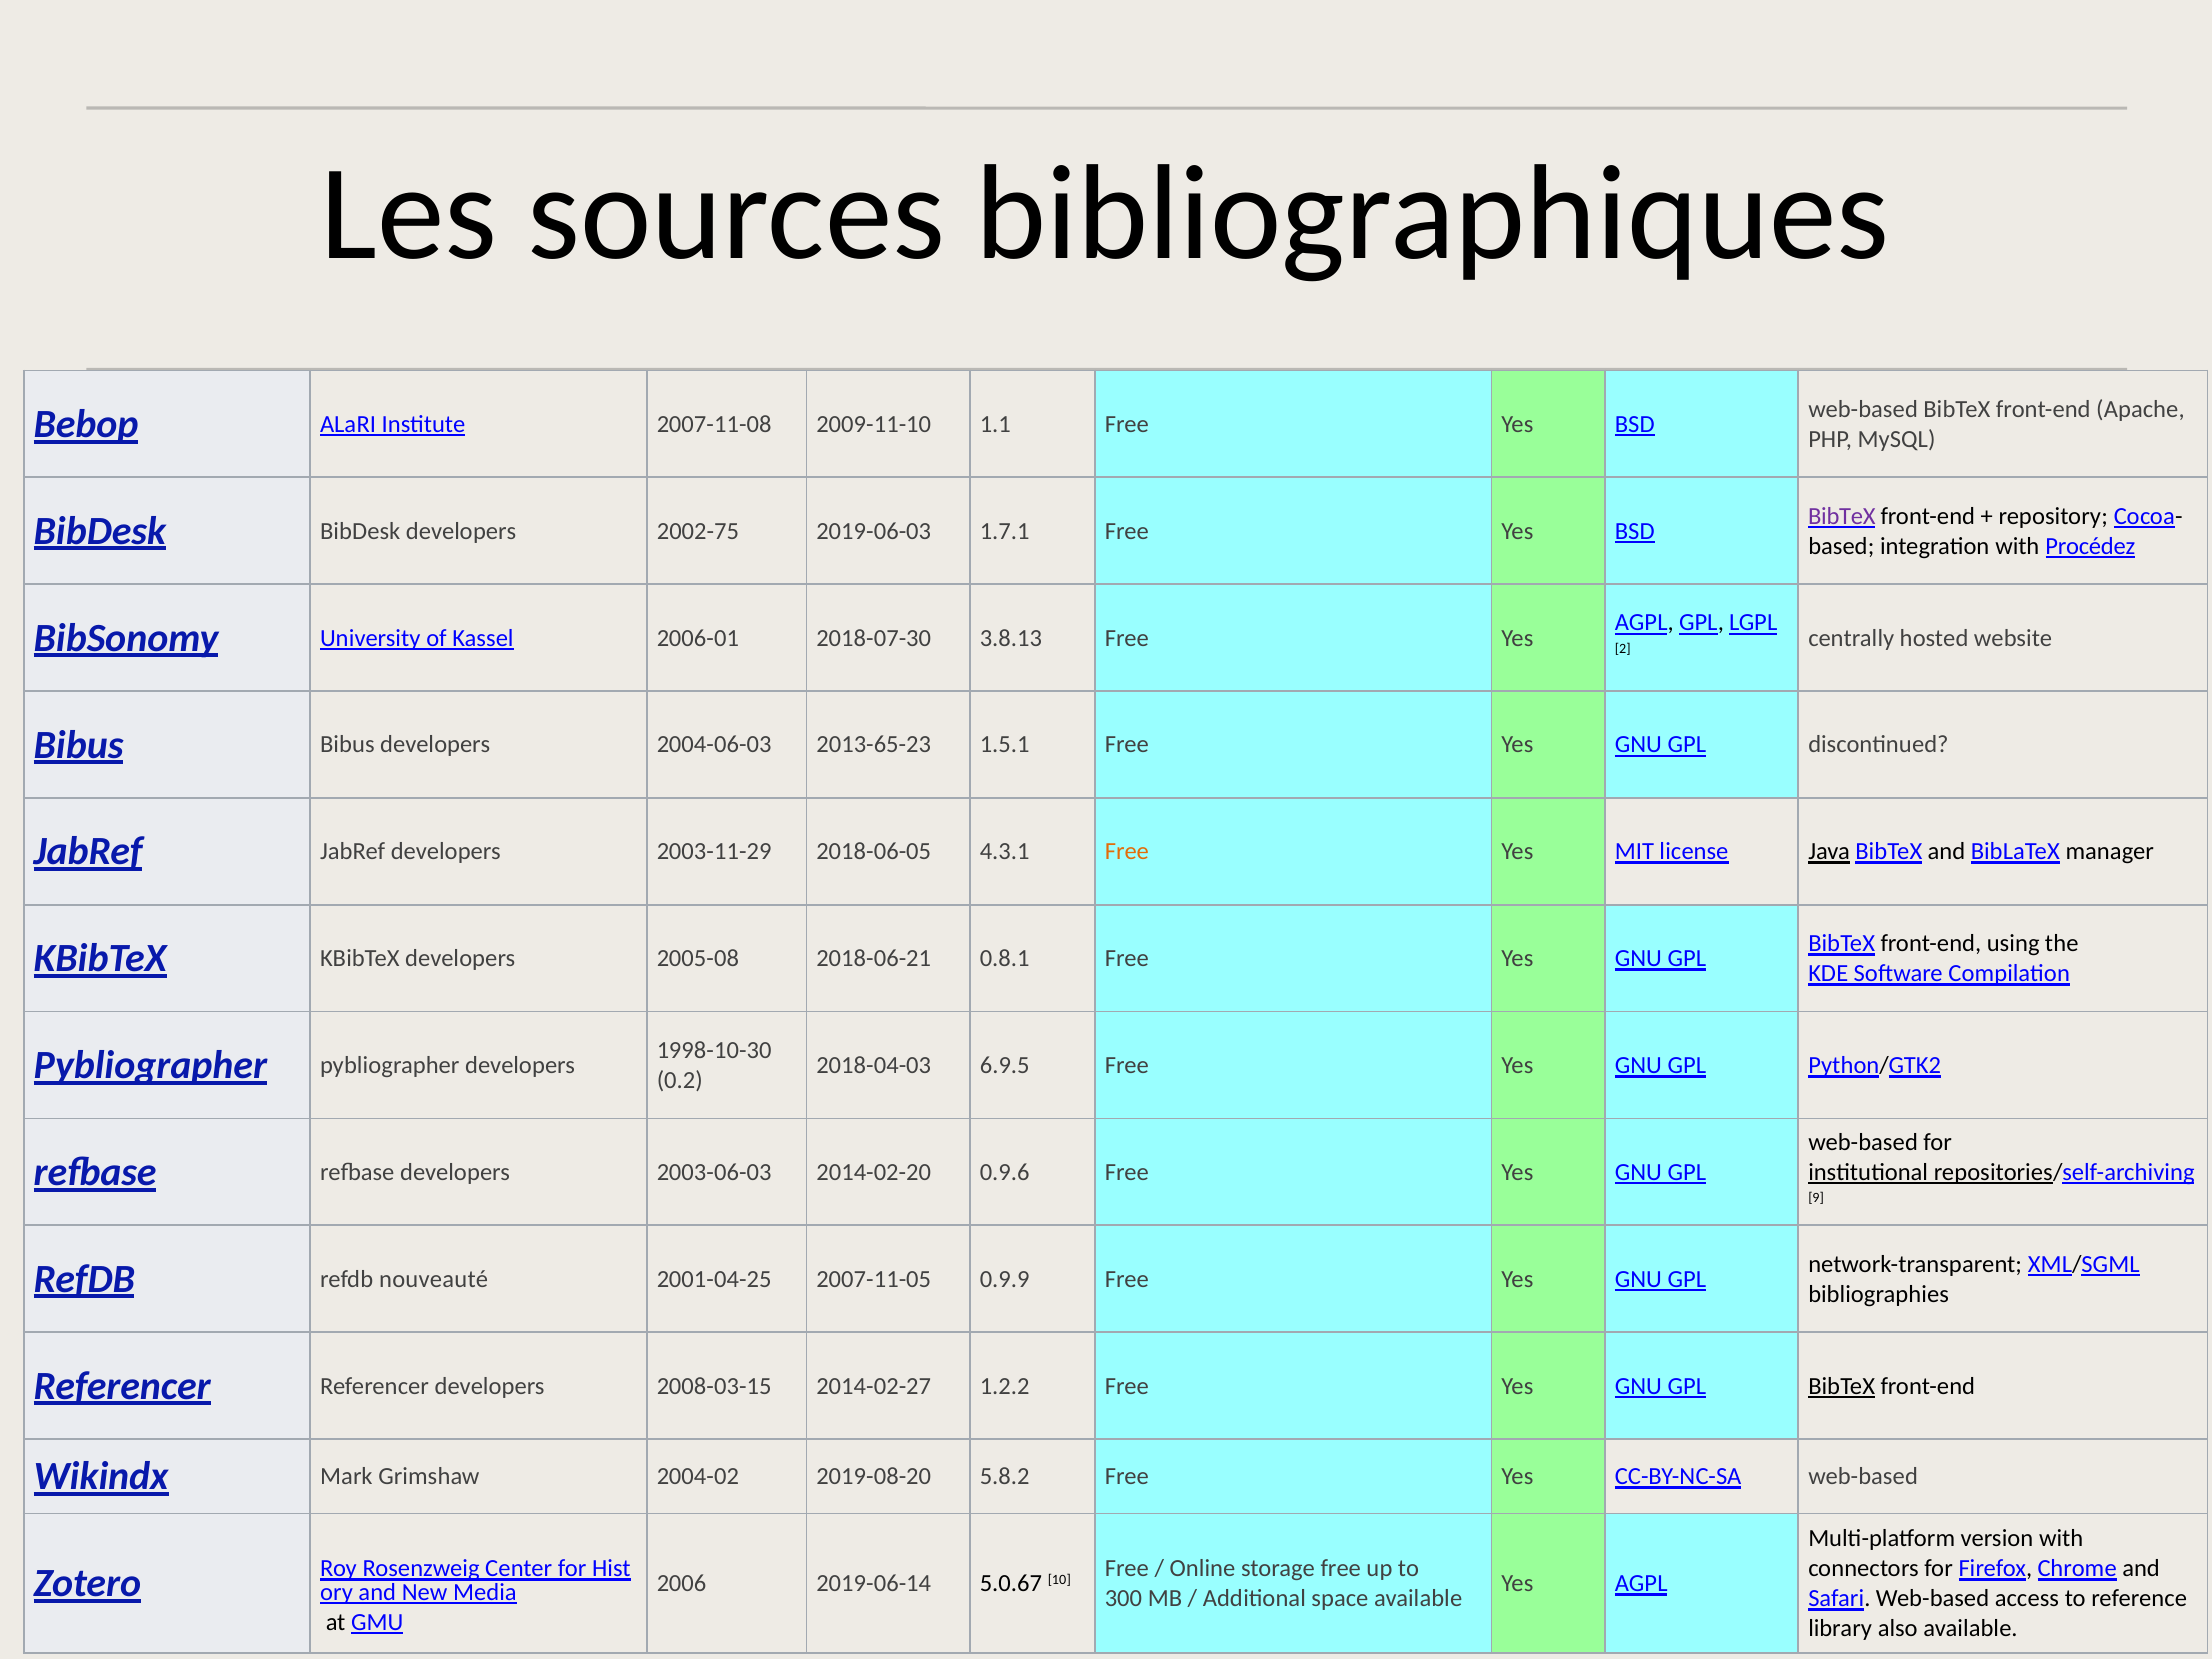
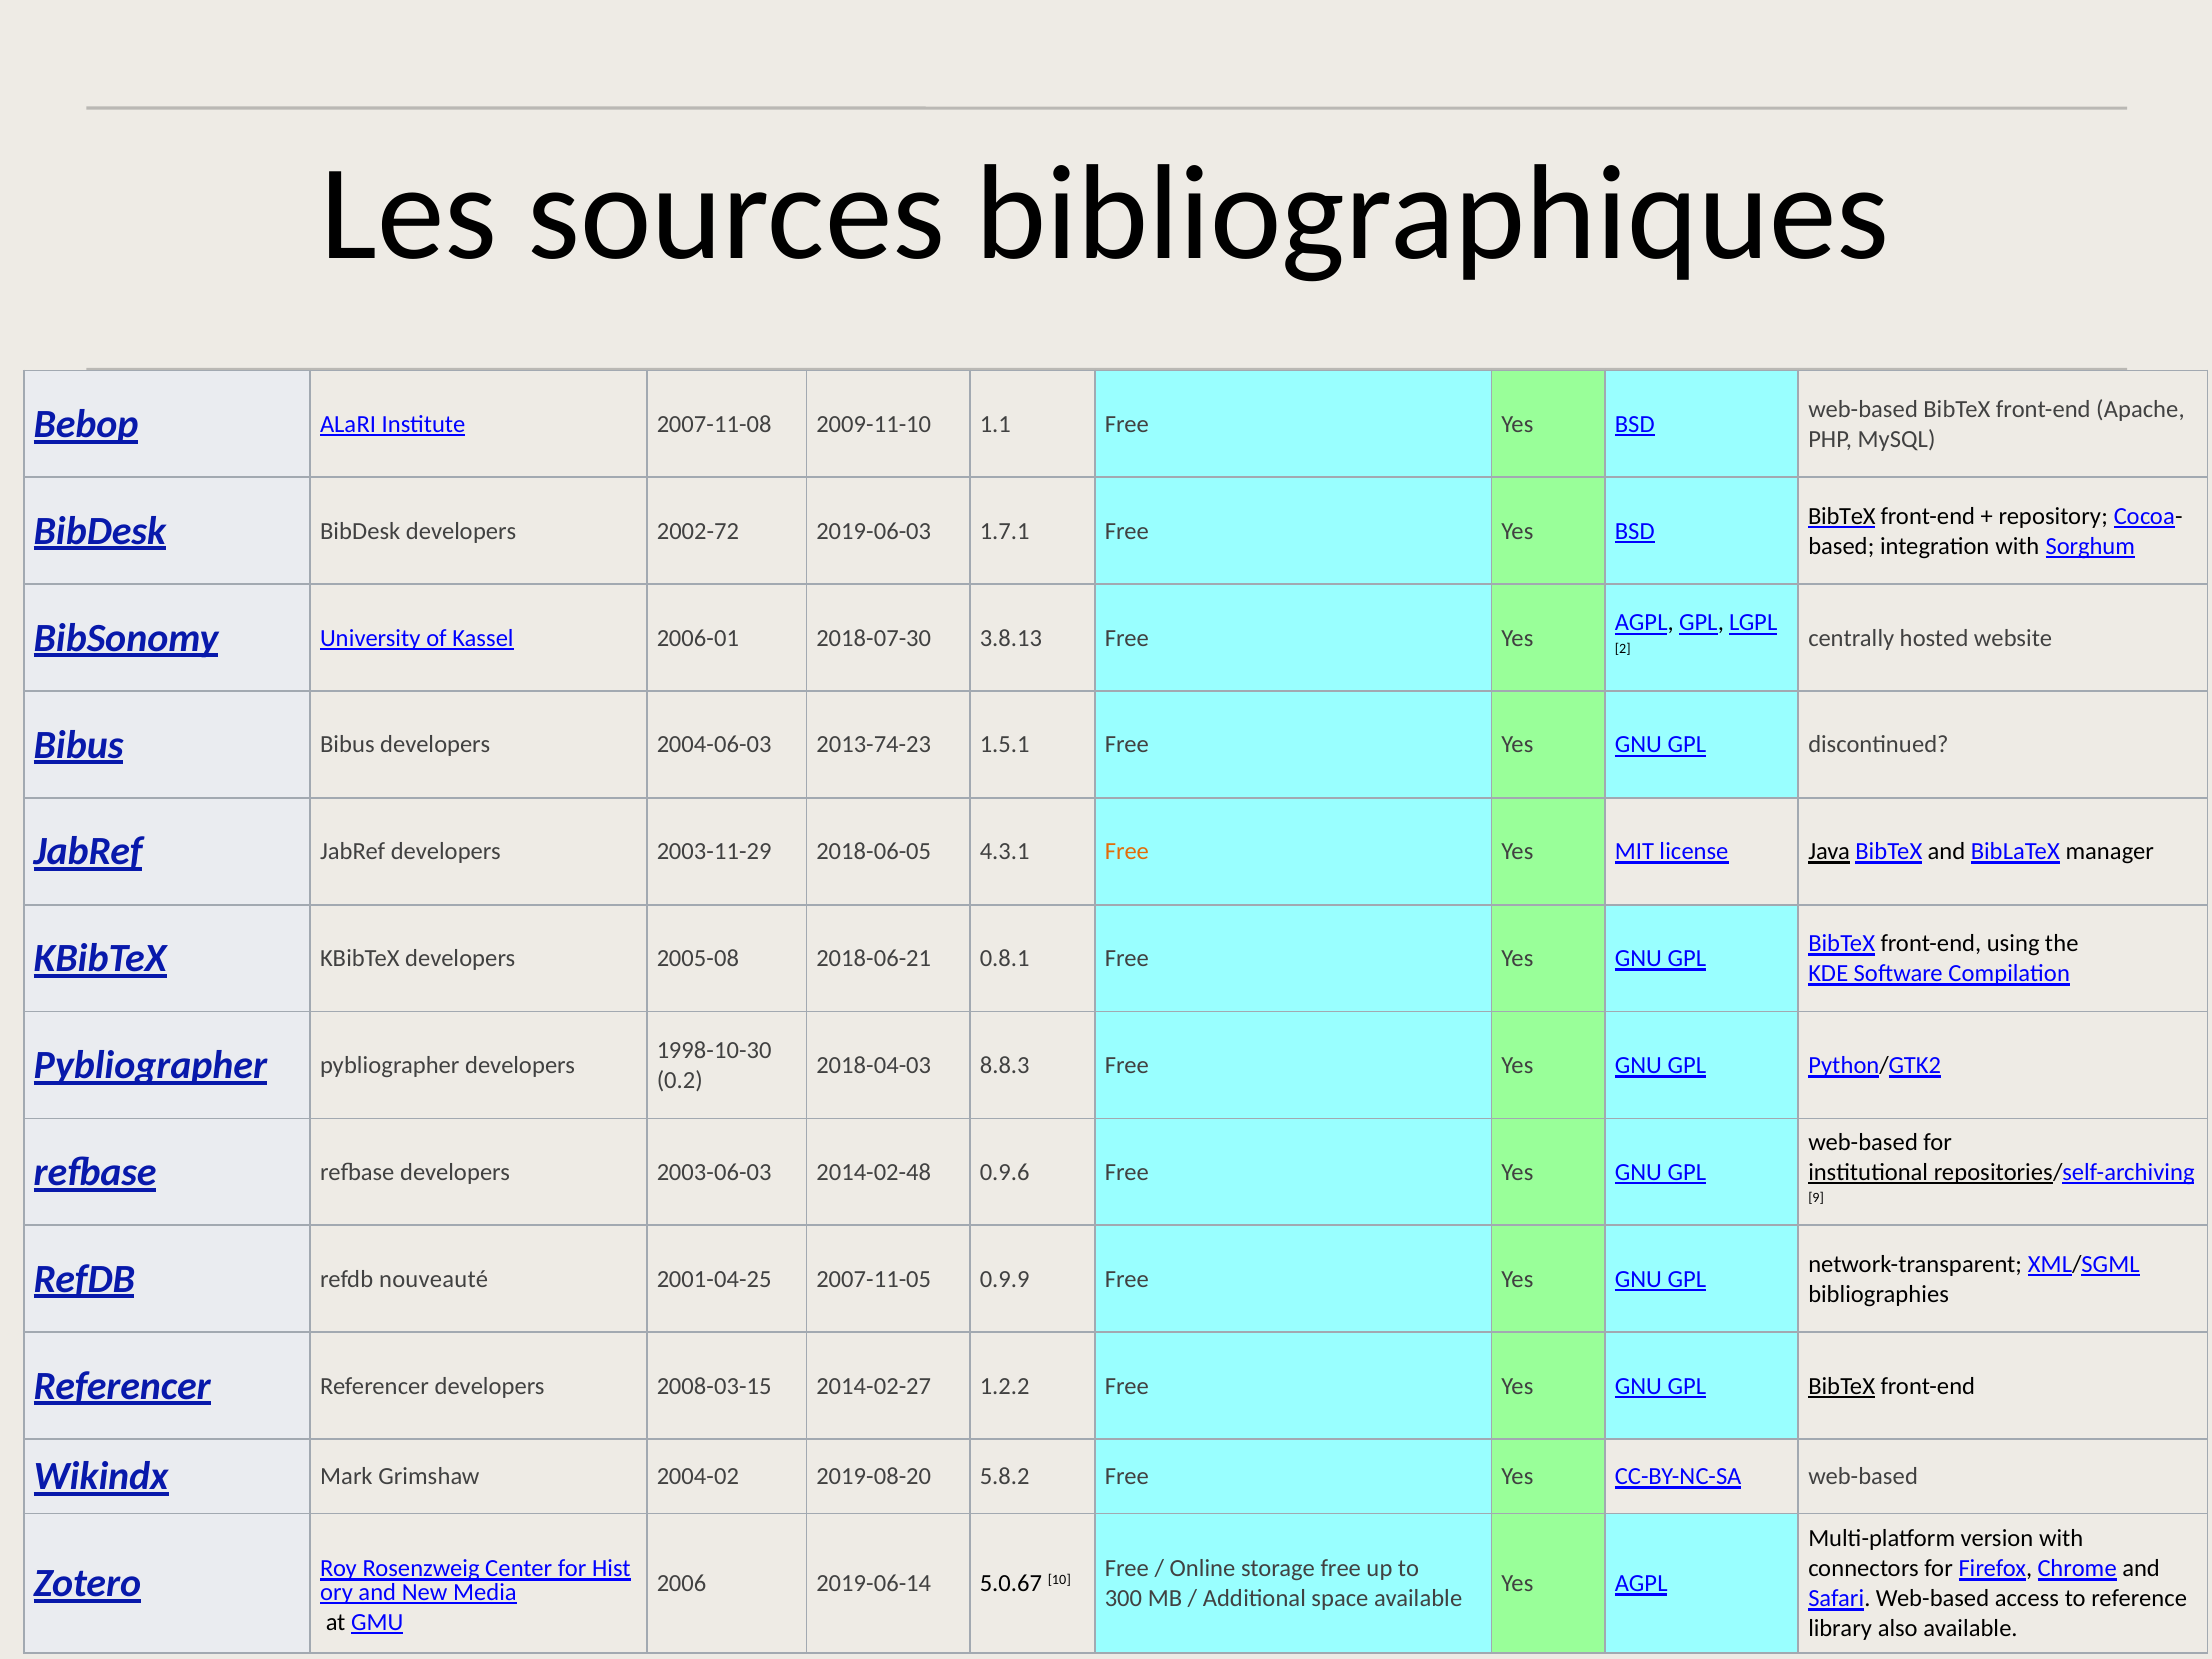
BibTeX colour: purple -> black (1842, 516)
2002-75: 2002-75 -> 2002-72 (698, 531)
Procédez: Procédez -> Sorghum (2090, 546)
2013-65-23: 2013-65-23 -> 2013-74-23 (874, 745)
6.9.5: 6.9.5 -> 8.8.3 (1005, 1065)
2014-02-20: 2014-02-20 -> 2014-02-48 (874, 1172)
